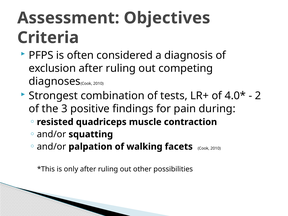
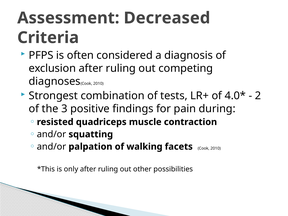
Objectives: Objectives -> Decreased (167, 18)
